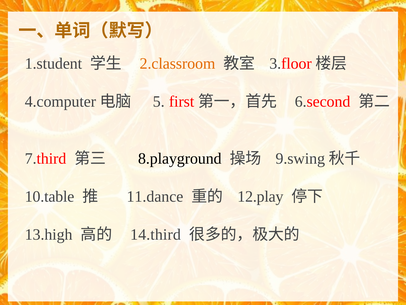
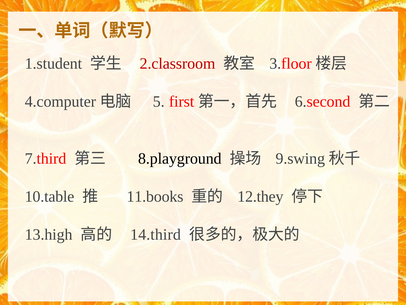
2.classroom colour: orange -> red (177, 63)
11.dance: 11.dance -> 11.books (155, 196)
12.play: 12.play -> 12.they (260, 196)
